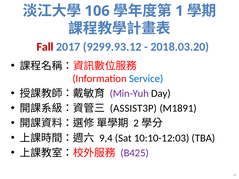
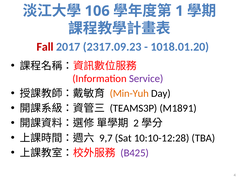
9299.93.12: 9299.93.12 -> 2317.09.23 (112, 47)
2018.03.20: 2018.03.20 -> 1018.01.20 (180, 47)
Service colour: blue -> purple (146, 79)
Min-Yuh colour: purple -> orange (129, 94)
ASSIST3P: ASSIST3P -> TEAMS3P (133, 108)
9,4: 9,4 -> 9,7 (106, 138)
10:10-12:03: 10:10-12:03 -> 10:10-12:28 (162, 138)
